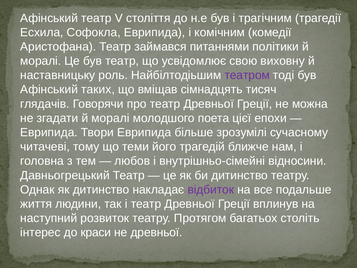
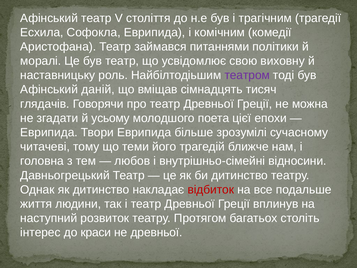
таких: таких -> даній (98, 89)
згадати й моралі: моралі -> усьому (111, 118)
відбиток colour: purple -> red (211, 189)
